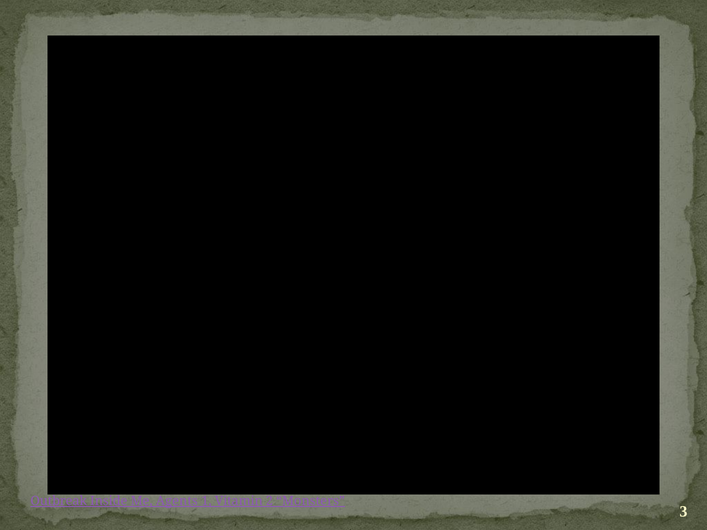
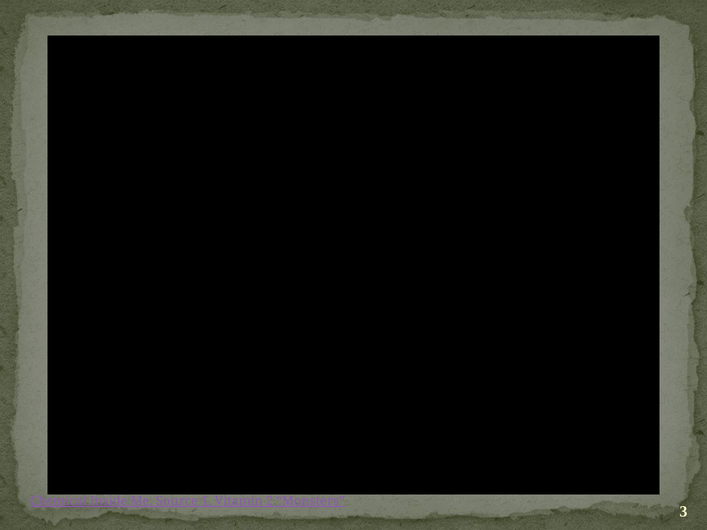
Outbreak: Outbreak -> Chemical (59, 501)
Agents: Agents -> Source (177, 501)
